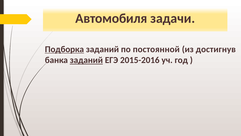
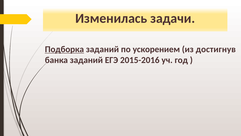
Автомобиля: Автомобиля -> Изменилась (111, 18)
постоянной: постоянной -> ускорением (156, 49)
заданий underline: present -> none (86, 60)
